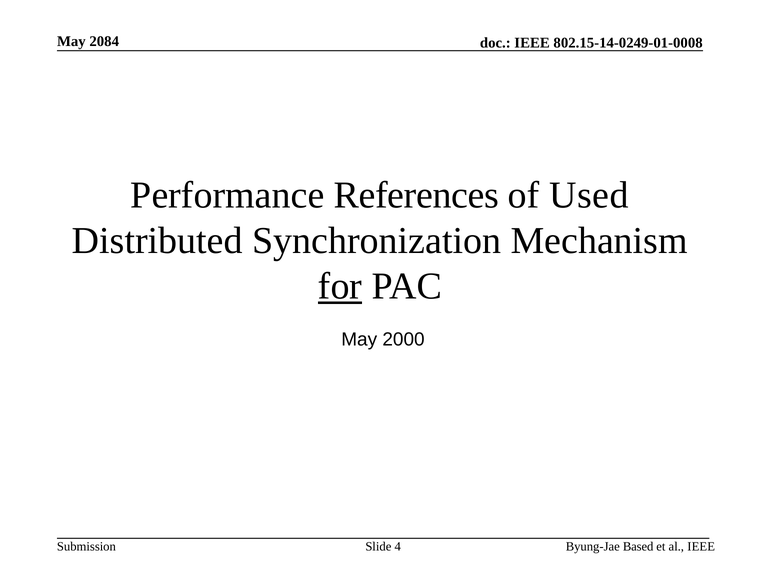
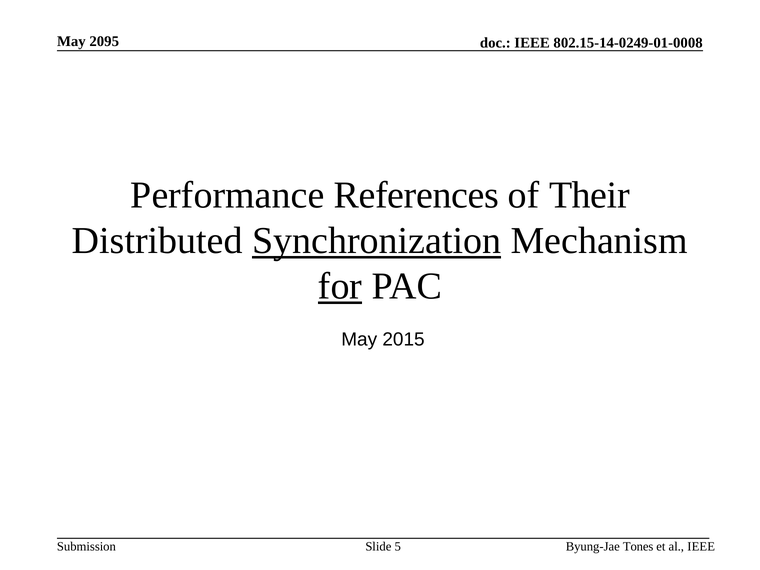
2084: 2084 -> 2095 (104, 41)
Used: Used -> Their (589, 195)
Synchronization underline: none -> present (377, 241)
2000: 2000 -> 2015 (404, 340)
Based: Based -> Tones (638, 547)
4: 4 -> 5 (398, 547)
